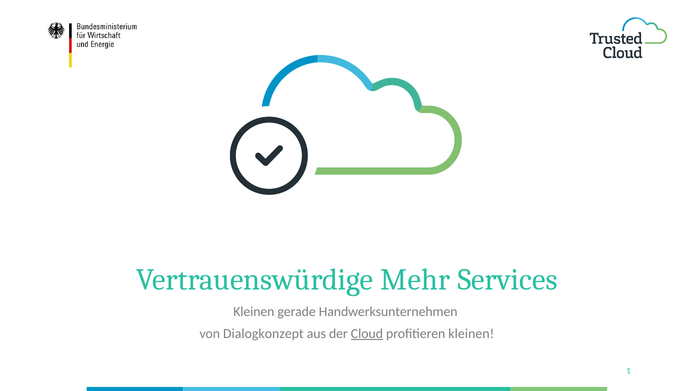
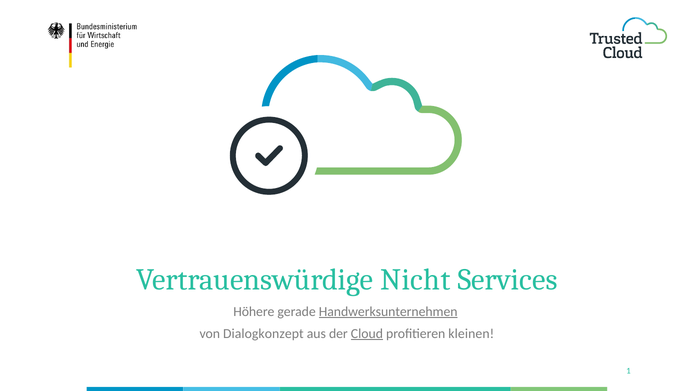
Mehr: Mehr -> Nicht (415, 279)
Kleinen: Kleinen -> Höhere (254, 311)
Handwerksunternehmen underline: none -> present (388, 311)
